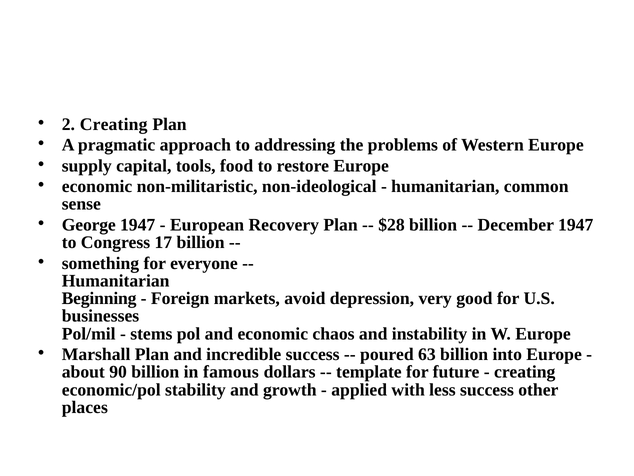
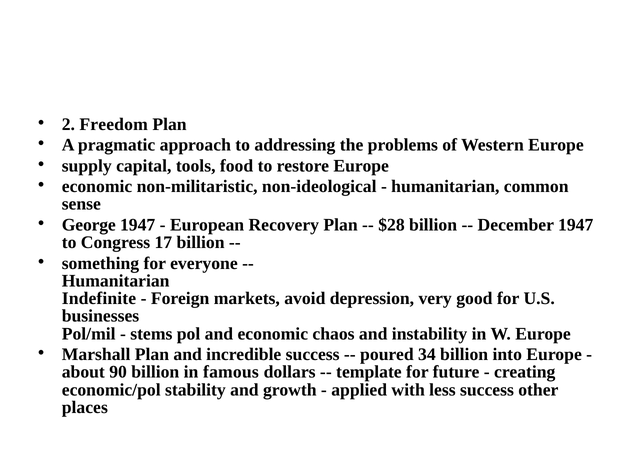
2 Creating: Creating -> Freedom (114, 124)
Beginning: Beginning -> Indefinite (99, 298)
63: 63 -> 34 (427, 354)
